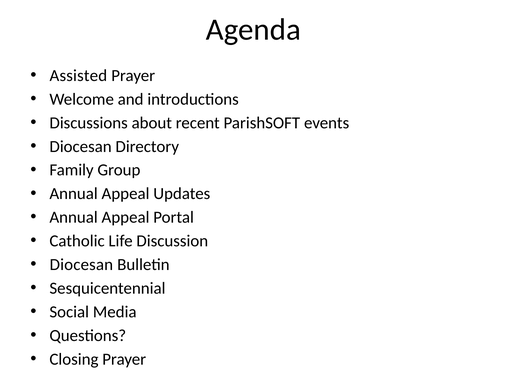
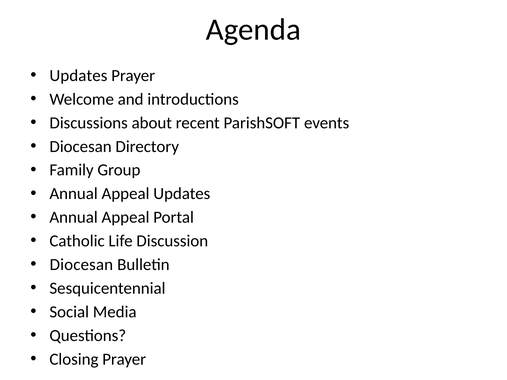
Assisted: Assisted -> Updates (78, 76)
